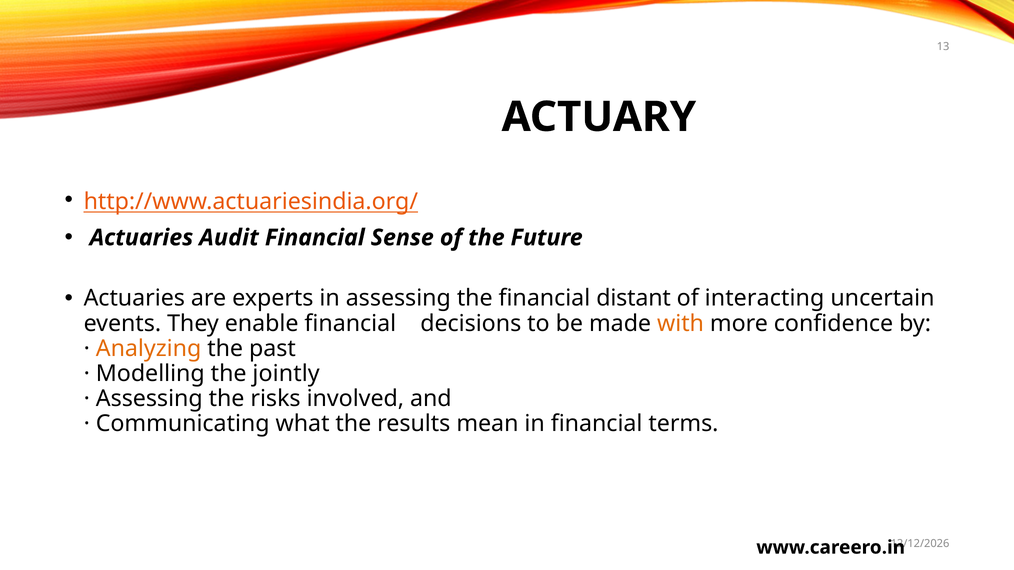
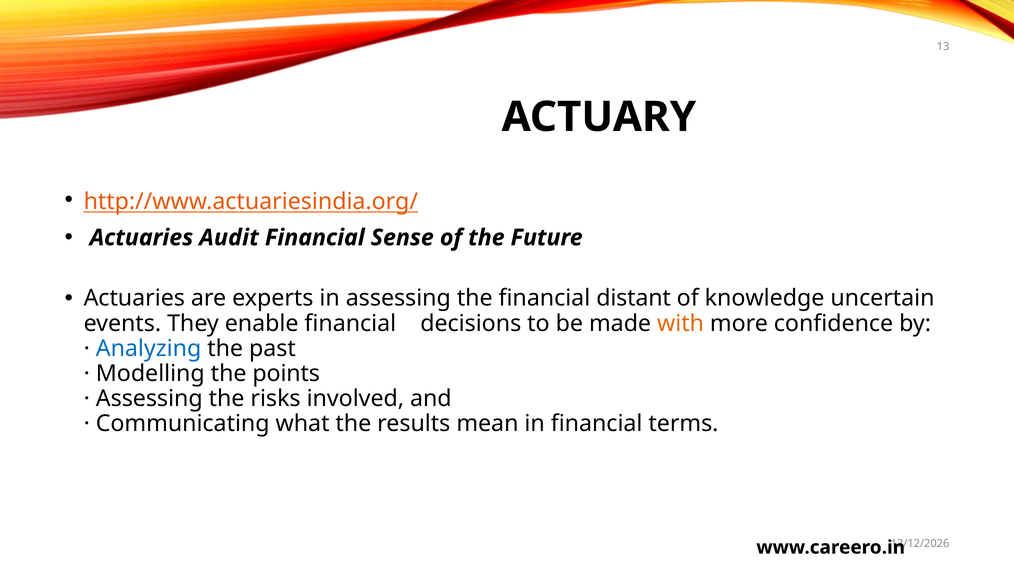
interacting: interacting -> knowledge (765, 299)
Analyzing colour: orange -> blue (149, 349)
jointly: jointly -> points (286, 374)
